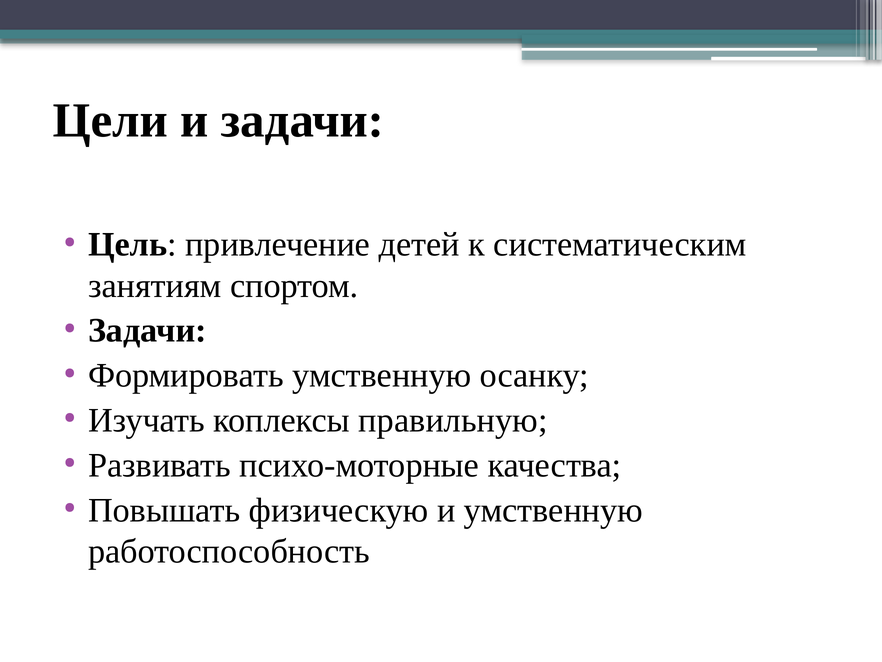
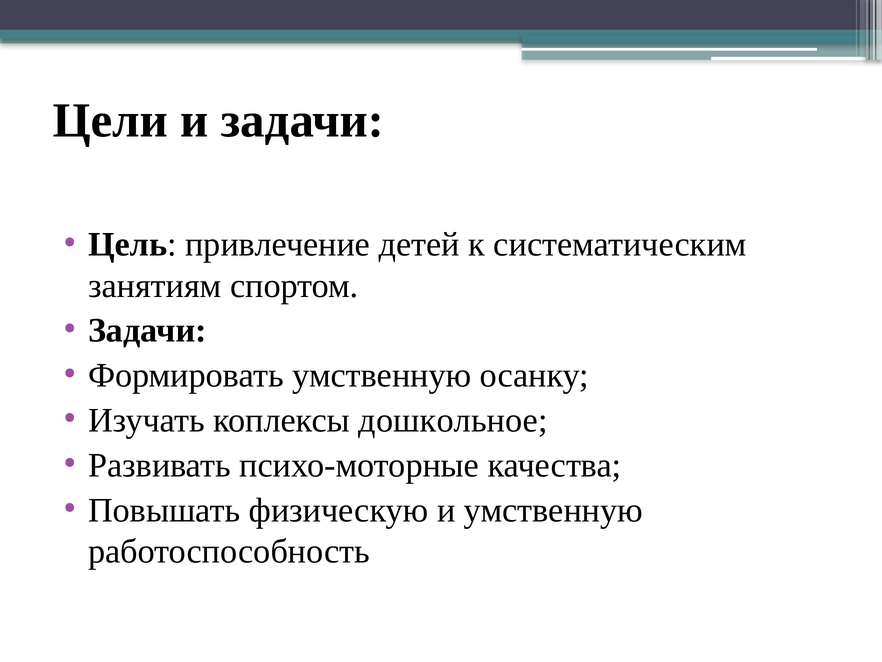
правильную: правильную -> дошкольное (453, 420)
